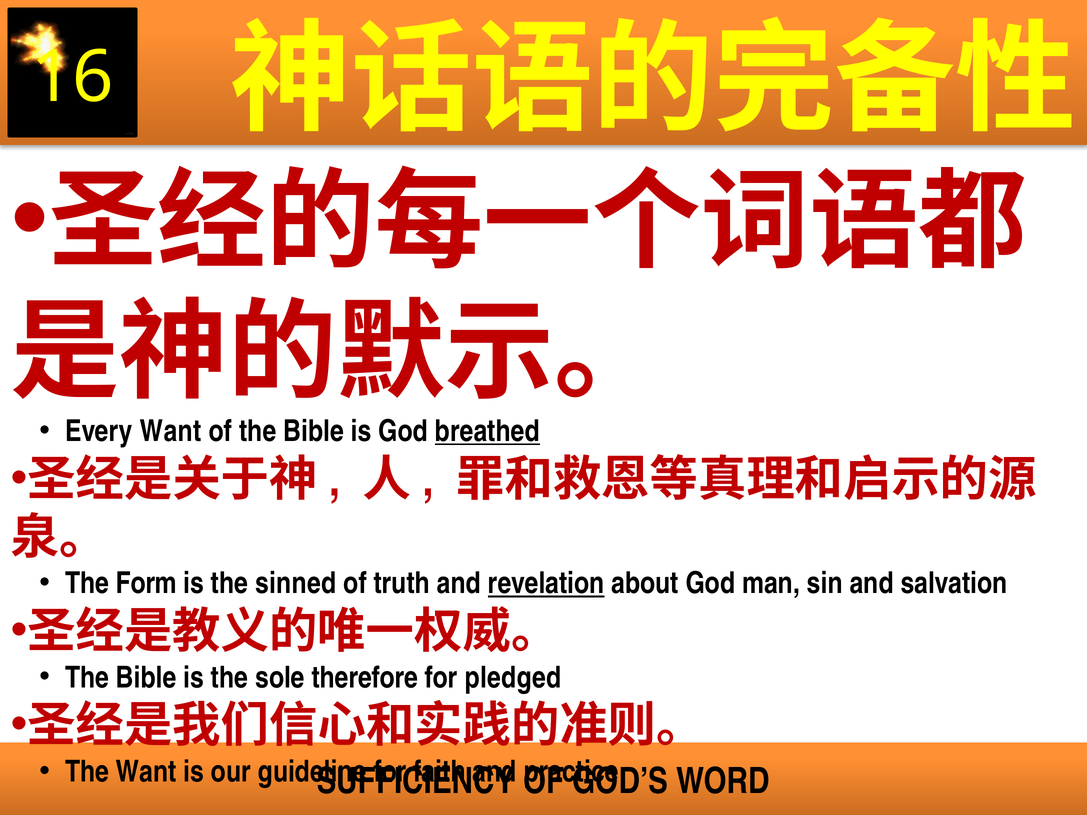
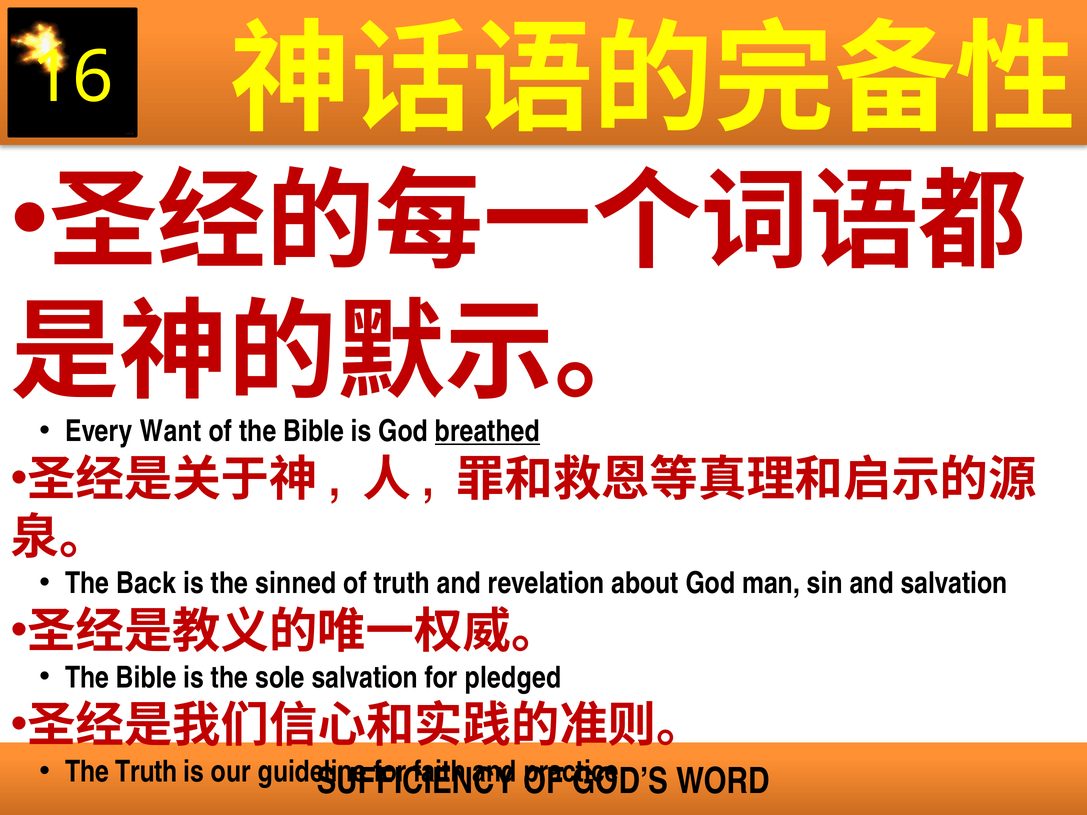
Form: Form -> Back (146, 584)
revelation underline: present -> none (546, 584)
sole therefore: therefore -> salvation (365, 678)
The Want: Want -> Truth (146, 772)
